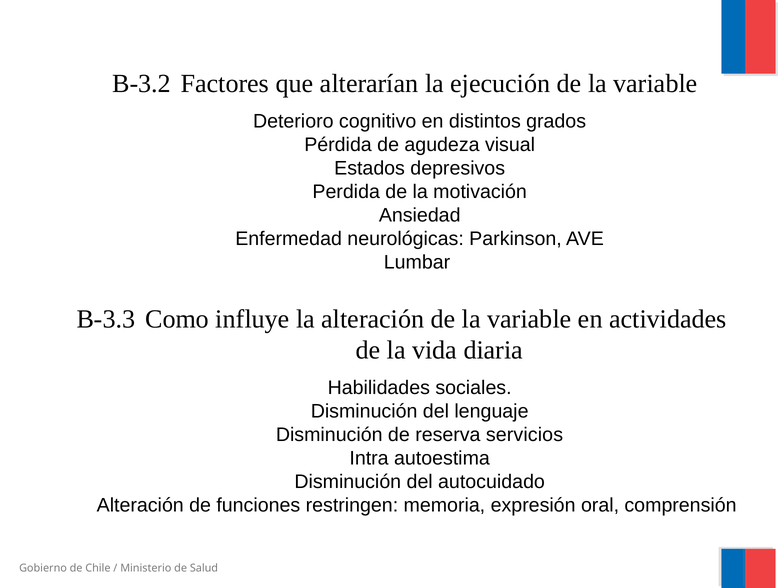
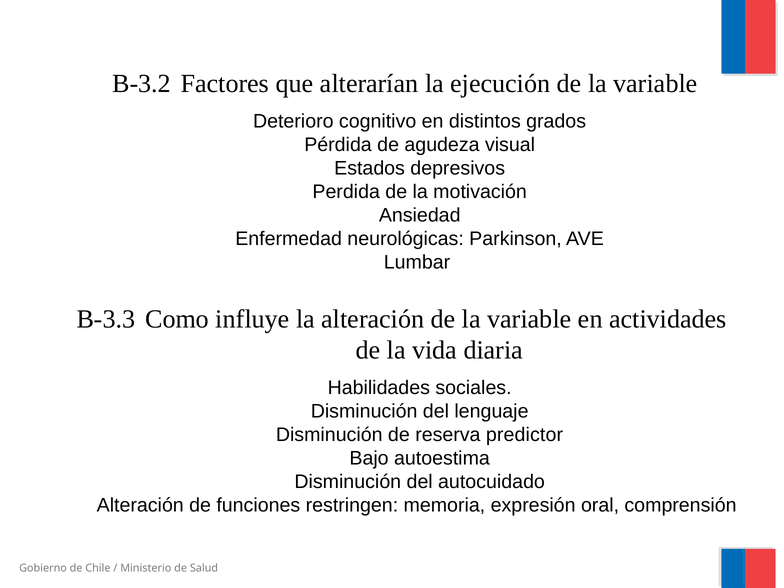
servicios: servicios -> predictor (524, 435)
Intra: Intra -> Bajo (369, 458)
